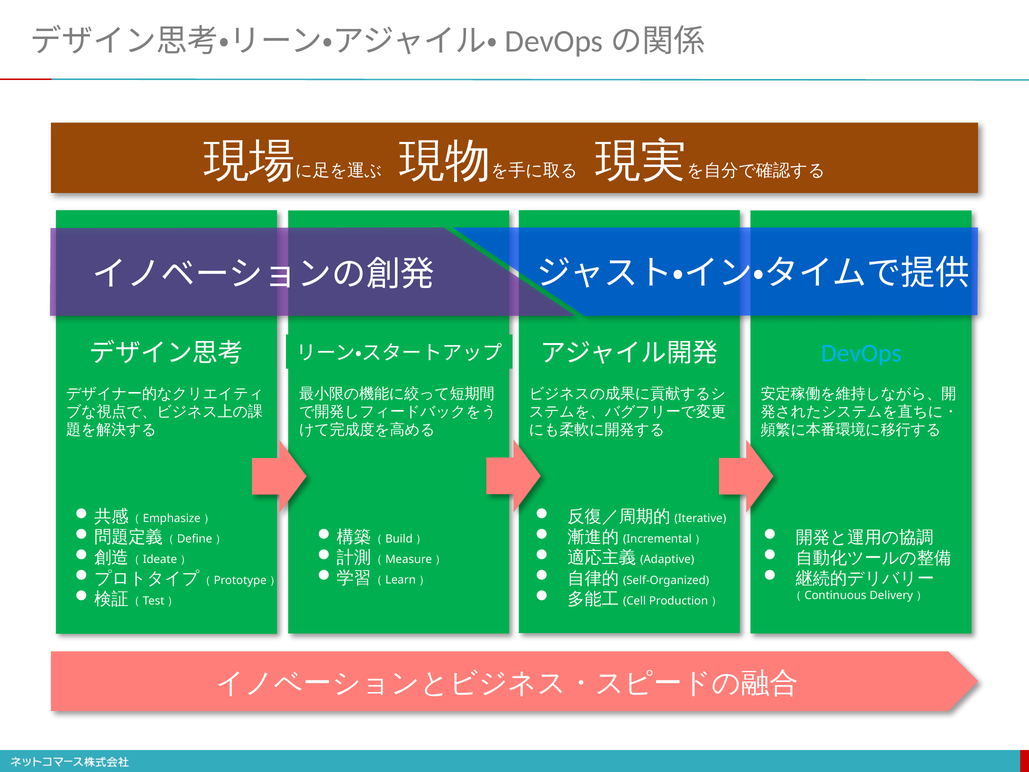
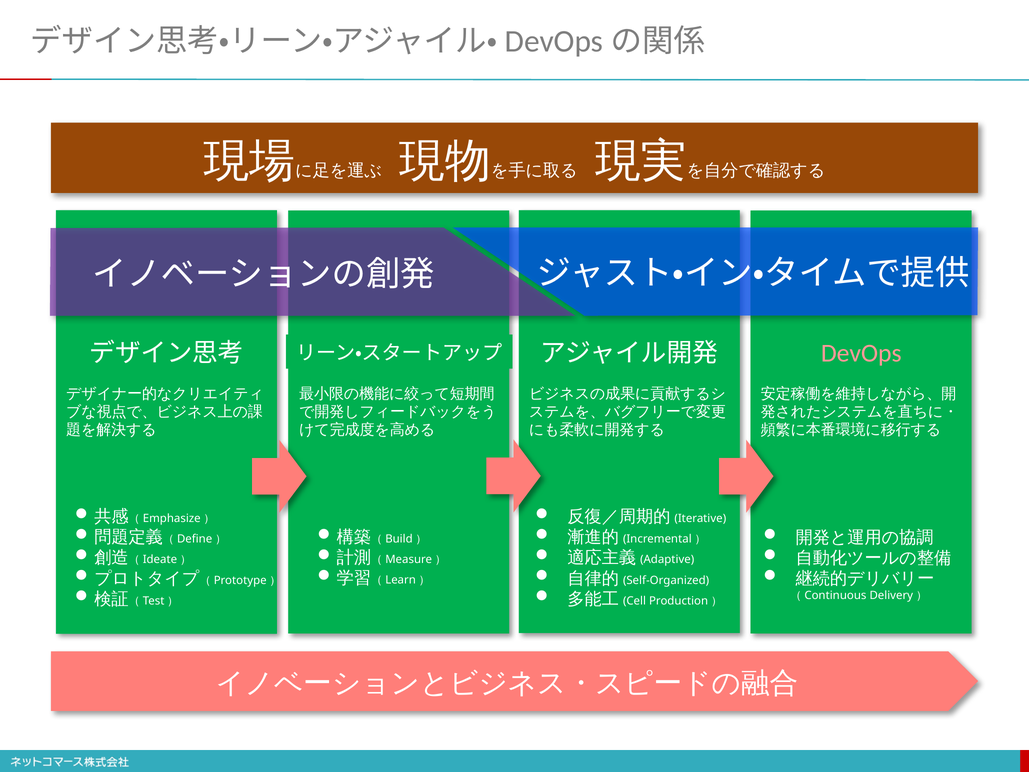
DevOps colour: light blue -> pink (861, 353)
